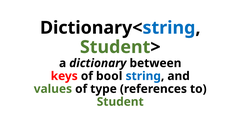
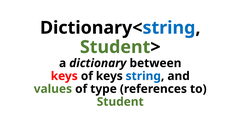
of bool: bool -> keys (109, 76)
